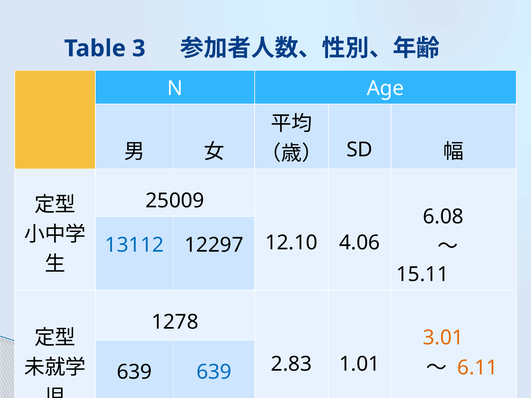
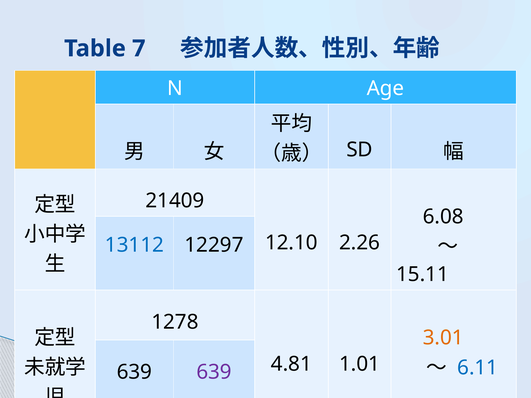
3: 3 -> 7 (139, 49)
25009: 25009 -> 21409 (175, 201)
4.06: 4.06 -> 2.26 (360, 243)
2.83: 2.83 -> 4.81 (291, 364)
6.11 colour: orange -> blue (478, 368)
639 colour: blue -> purple (214, 372)
